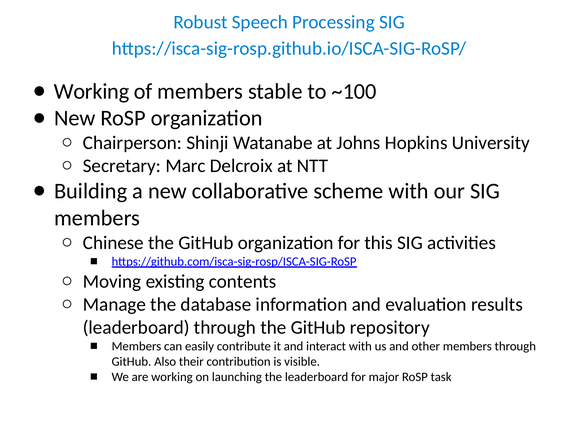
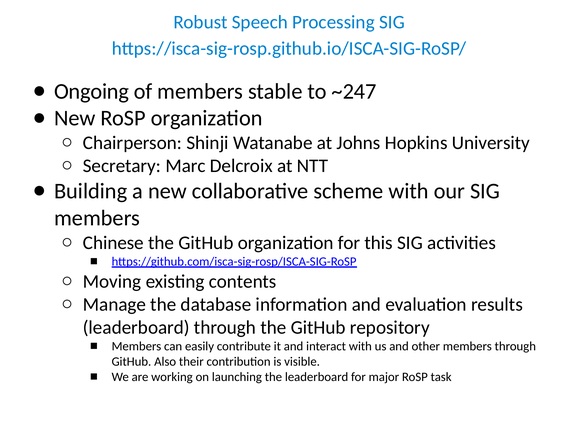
Working: Working -> Ongoing (92, 91)
~100: ~100 -> ~247 (354, 91)
